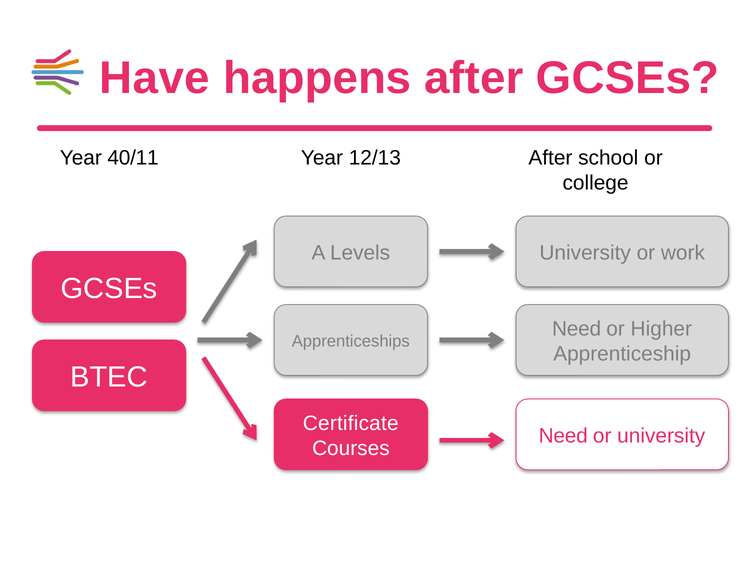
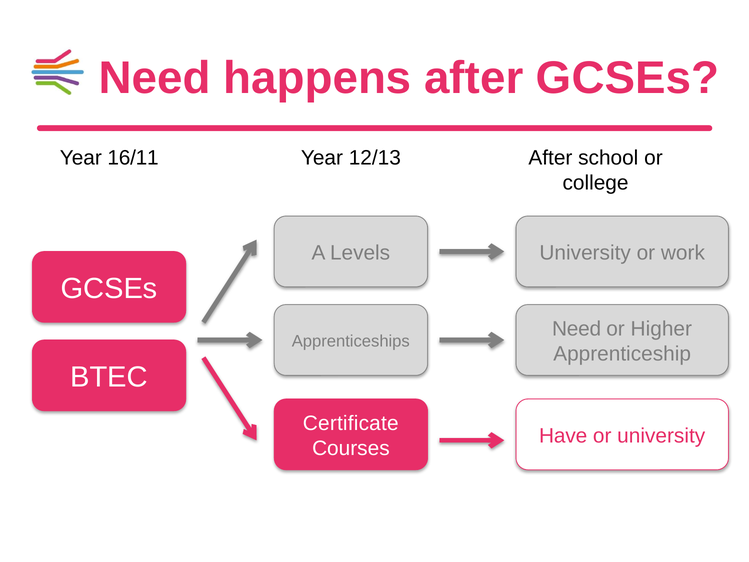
Have: Have -> Need (155, 78)
40/11: 40/11 -> 16/11 (133, 158)
Need: Need -> Have (563, 436)
